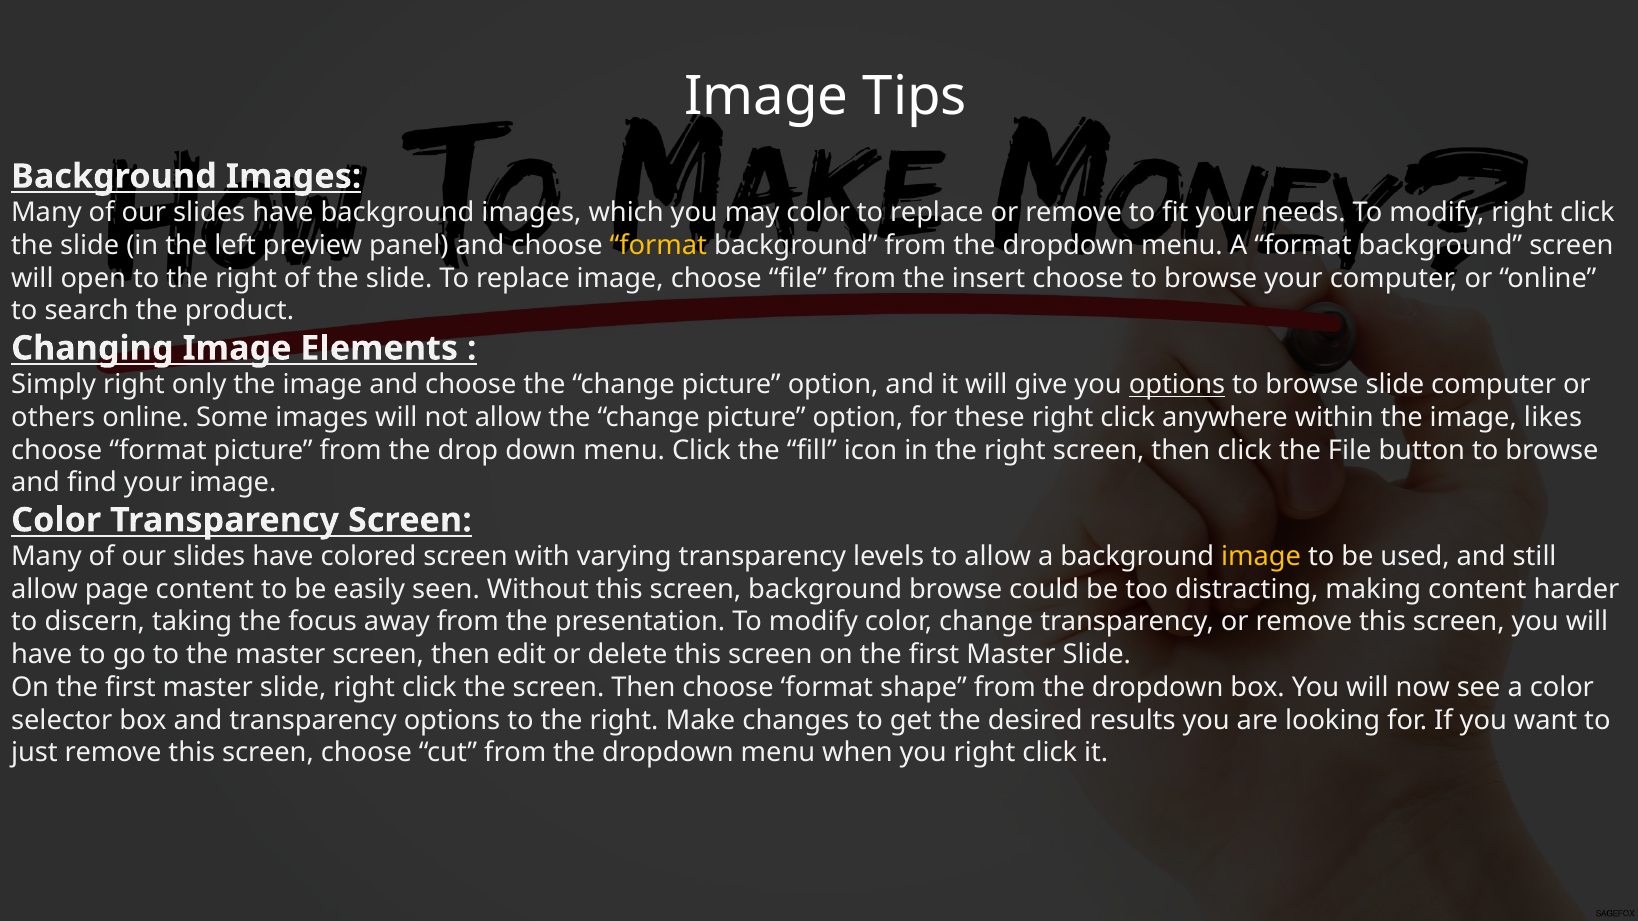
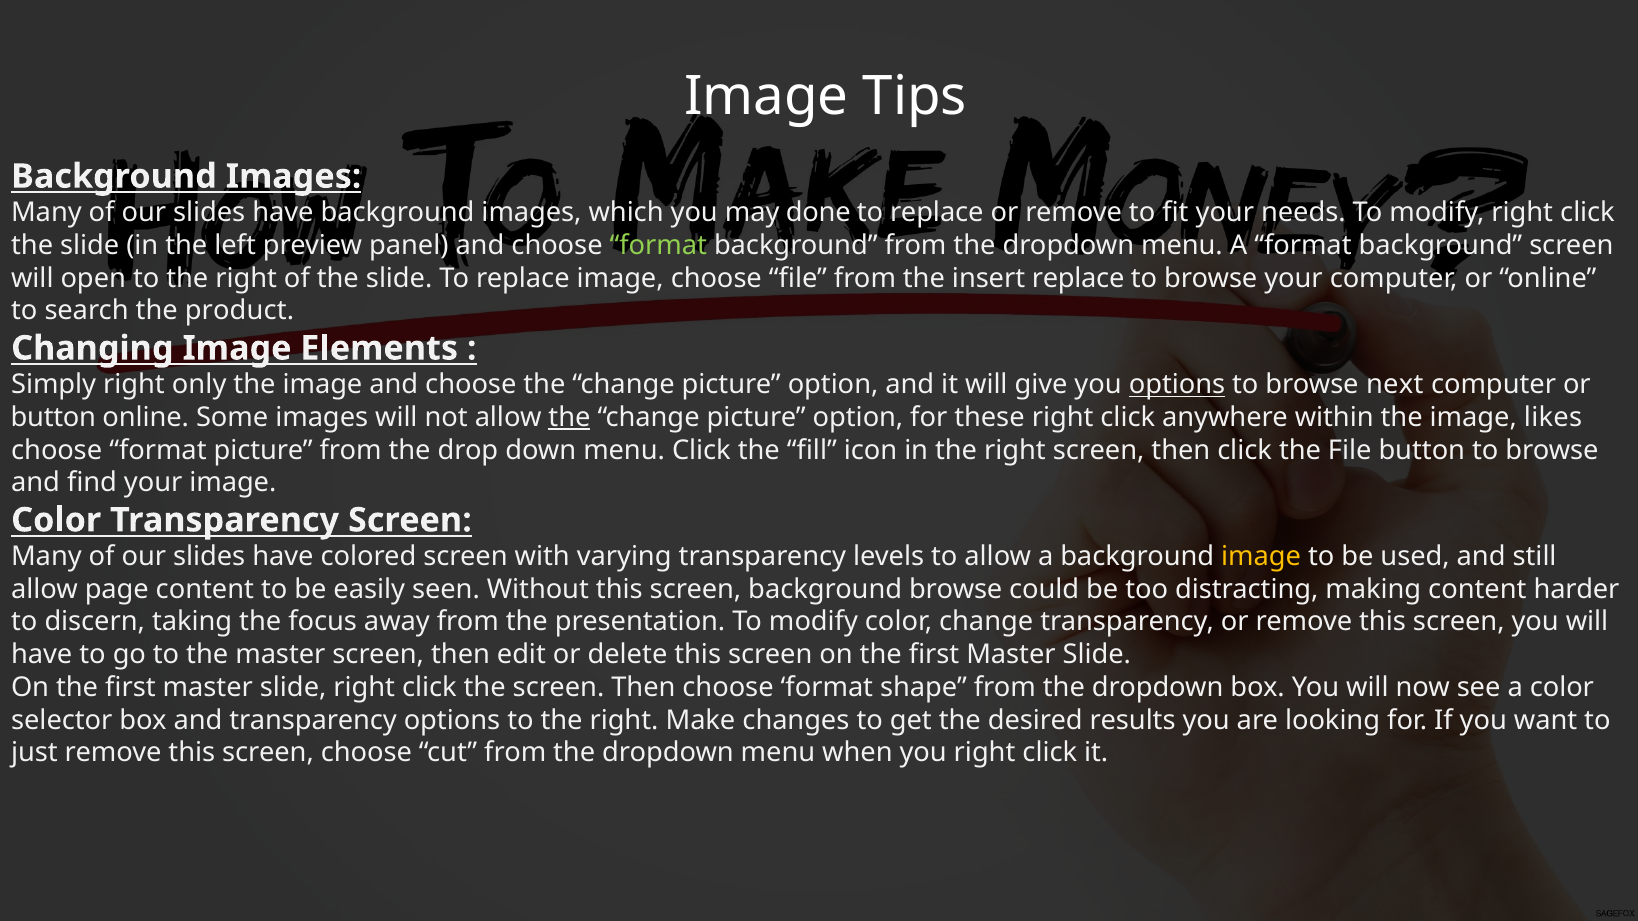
may color: color -> done (818, 213)
format colour: yellow -> light green (658, 246)
insert choose: choose -> replace (1078, 278)
browse slide: slide -> next (1395, 385)
others: others -> button (53, 418)
the underline: none -> present (569, 418)
